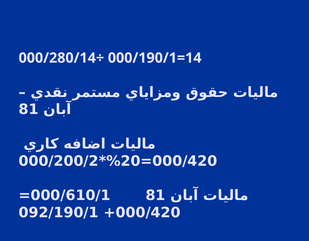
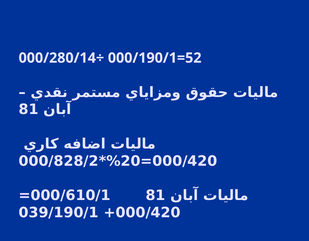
000/190/1=14: 000/190/1=14 -> 000/190/1=52 (155, 58)
000/200/2: 000/200/2 -> 000/828/2 (59, 161)
092/190/1: 092/190/1 -> 039/190/1 (59, 212)
